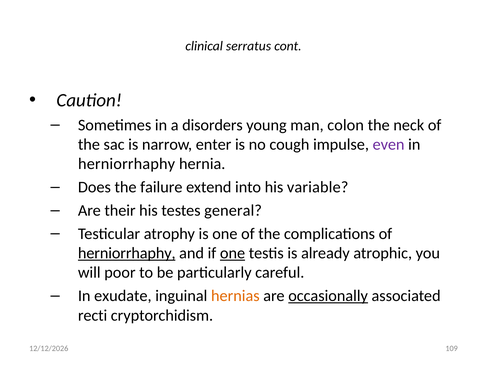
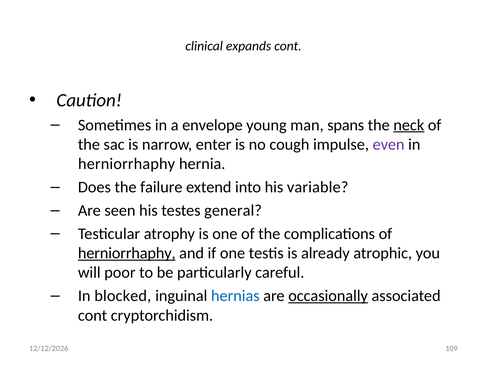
serratus: serratus -> expands (249, 46)
disorders: disorders -> envelope (212, 125)
colon: colon -> spans (346, 125)
neck underline: none -> present (409, 125)
their: their -> seen (120, 211)
one underline: present -> none (233, 253)
exudate: exudate -> blocked (123, 296)
hernias colour: orange -> blue (235, 296)
recti: recti -> cont (93, 316)
